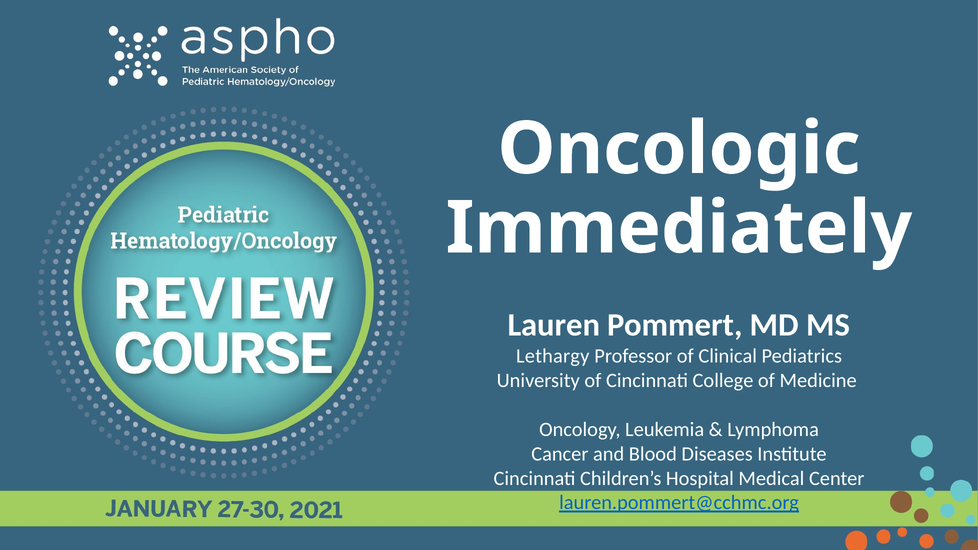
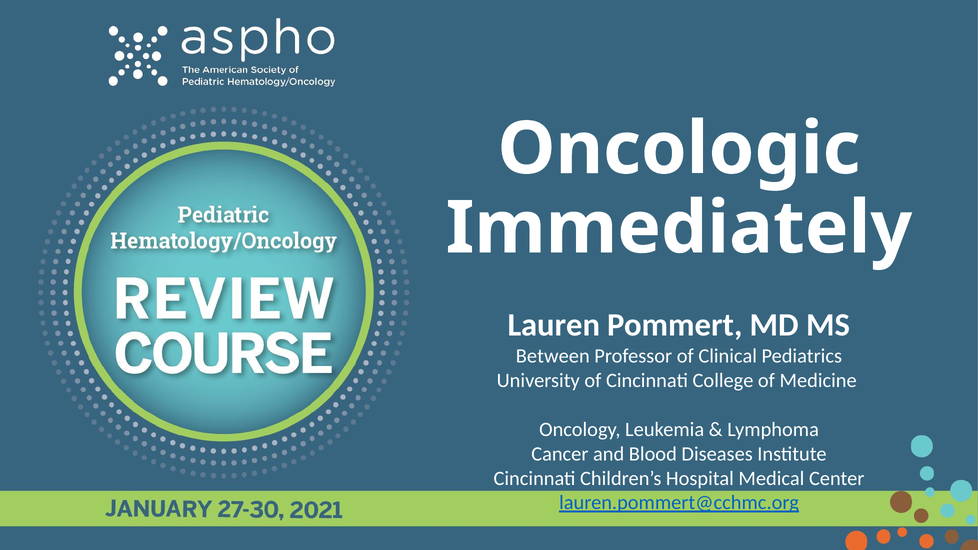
Lethargy: Lethargy -> Between (553, 356)
